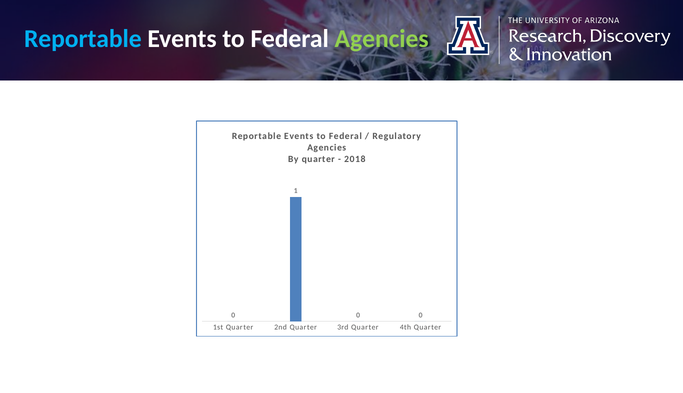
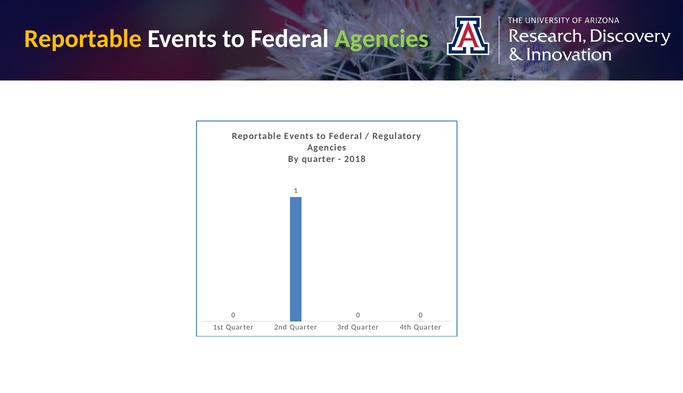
Reportable colour: light blue -> yellow (83, 39)
